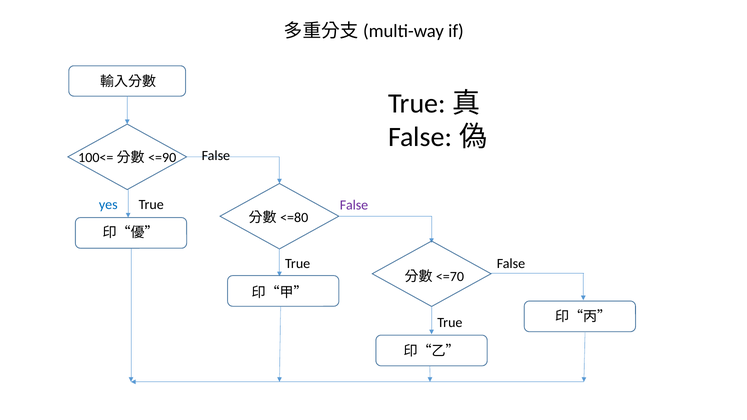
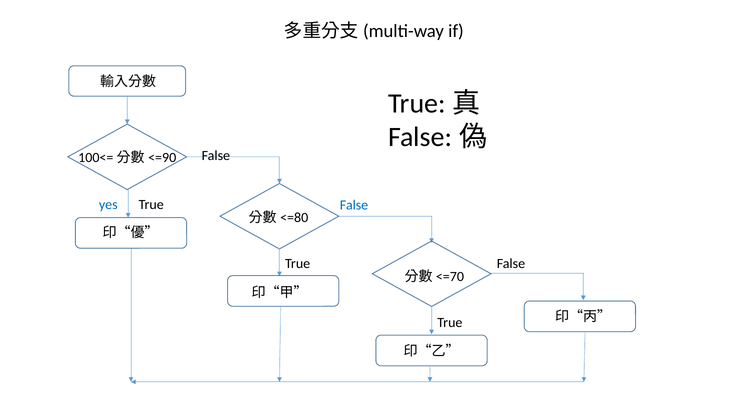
False colour: purple -> blue (354, 205)
